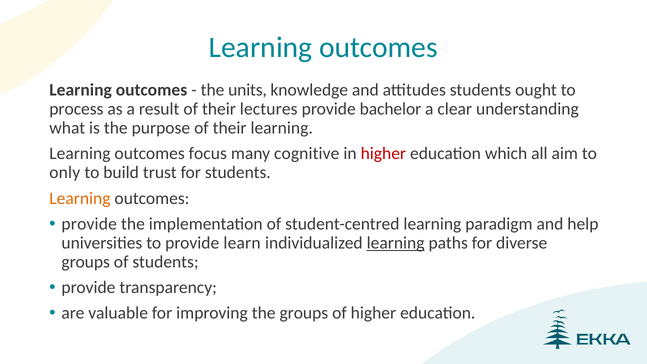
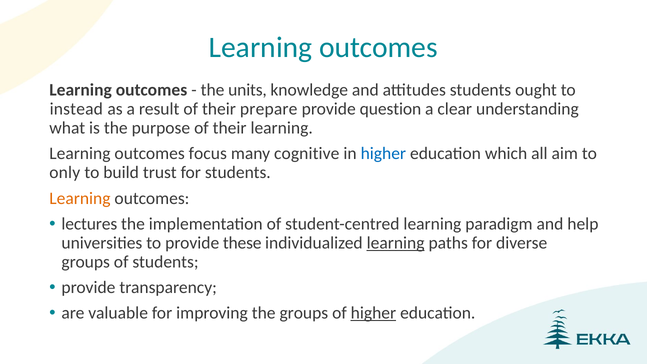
process: process -> instead (76, 109)
lectures: lectures -> prepare (269, 109)
bachelor: bachelor -> question (390, 109)
higher colour: red -> blue (383, 154)
provide: provide -> lectures (89, 224)
learn: learn -> these (242, 243)
higher underline: none -> present (373, 313)
